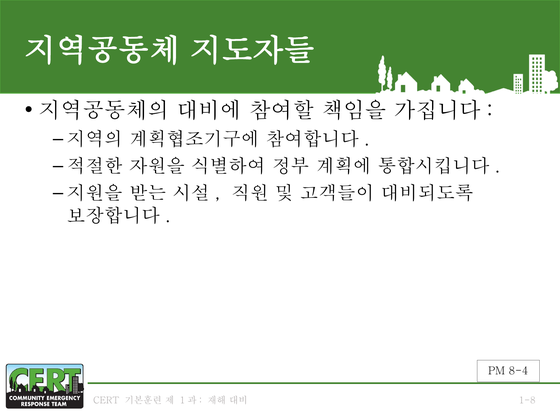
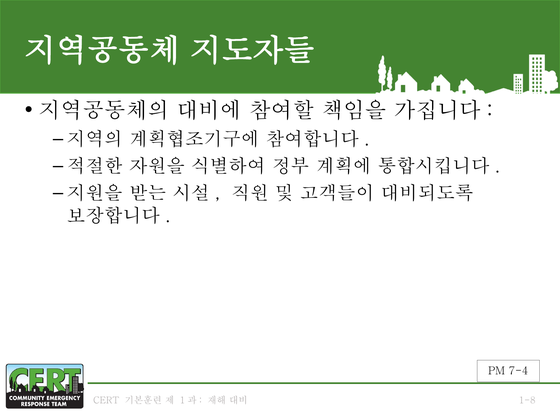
8-4: 8-4 -> 7-4 (519, 371)
